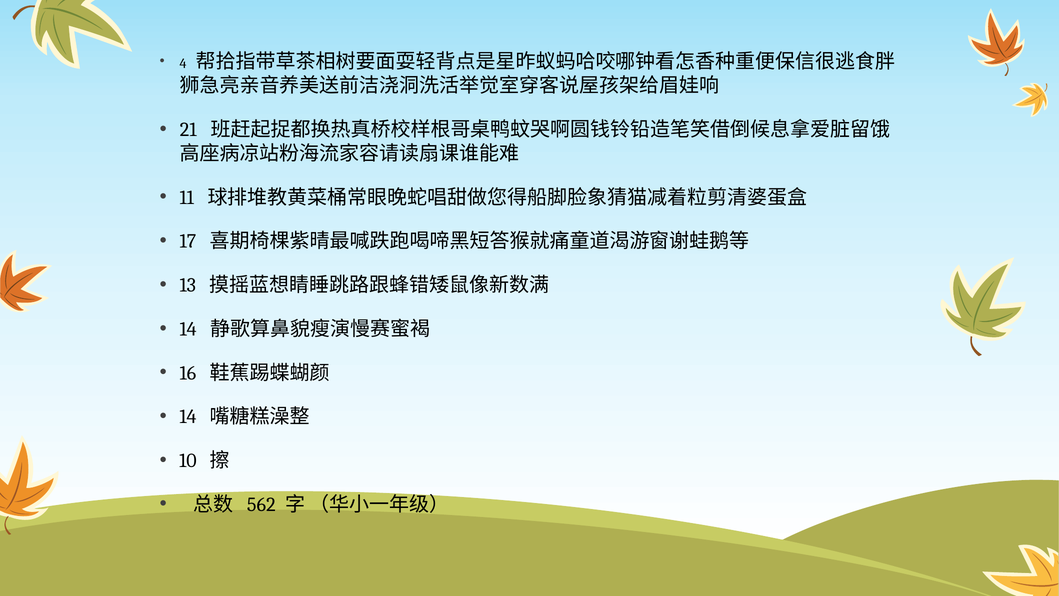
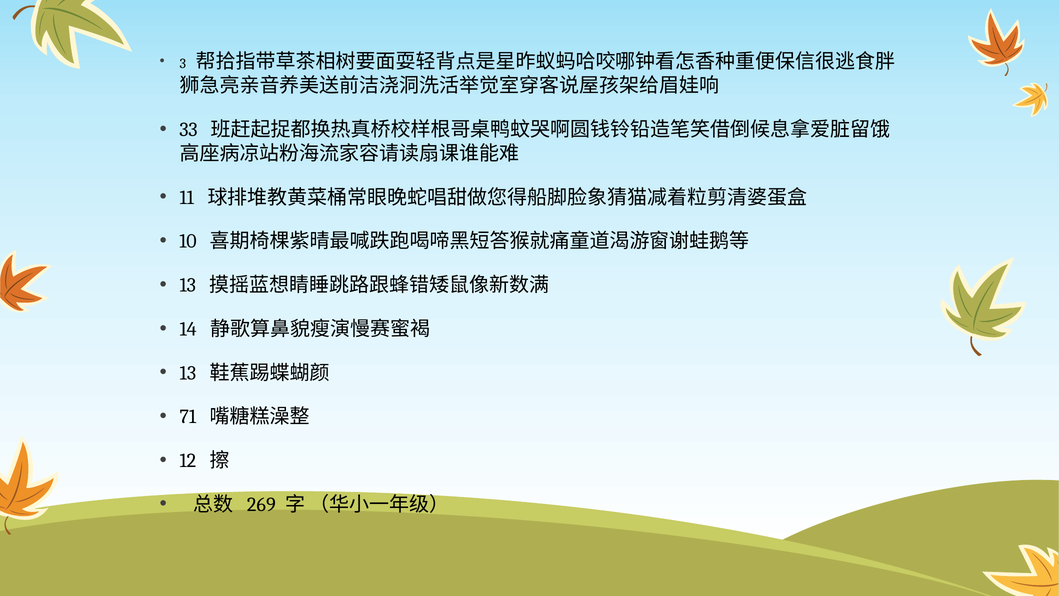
4: 4 -> 3 (183, 64)
21: 21 -> 33 (188, 130)
17: 17 -> 10 (188, 241)
16: 16 -> 13 (188, 373)
14: 14 -> 71 (188, 417)
10: 10 -> 12 (188, 460)
562: 562 -> 269 (261, 504)
